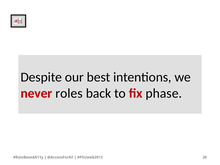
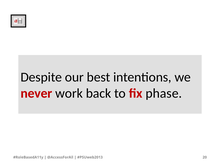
roles: roles -> work (69, 93)
